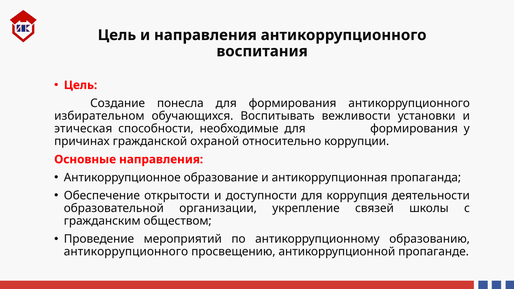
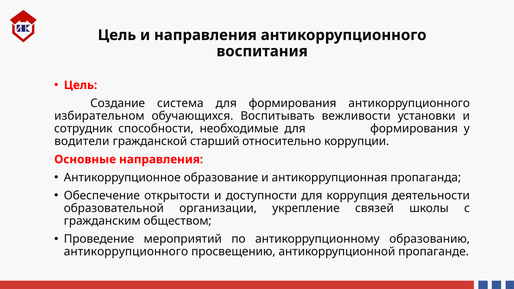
понесла: понесла -> система (180, 103)
этическая: этическая -> сотрудник (83, 129)
причинах: причинах -> водители (82, 141)
охраной: охраной -> старший (215, 141)
